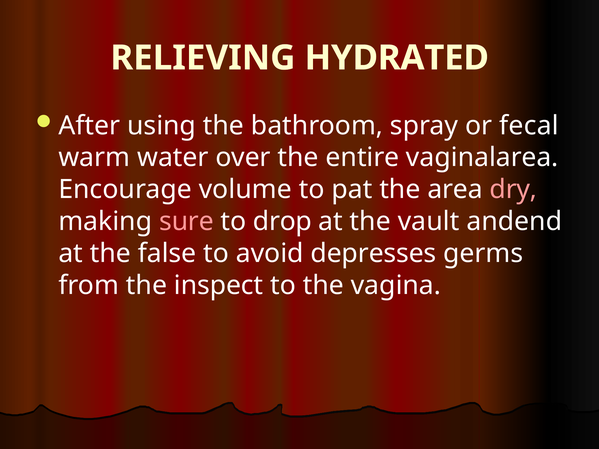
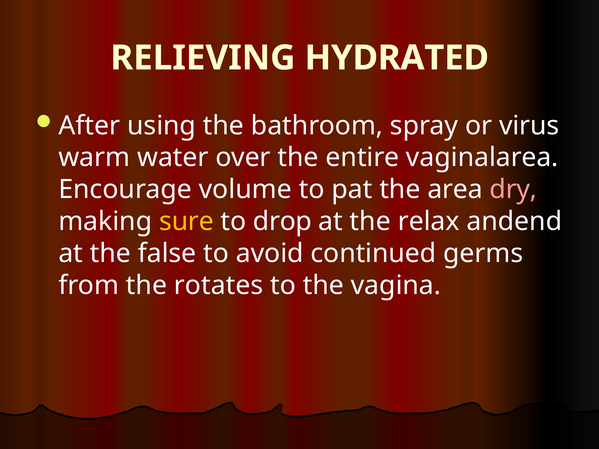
fecal: fecal -> virus (529, 126)
sure colour: pink -> yellow (186, 222)
vault: vault -> relax (429, 222)
depresses: depresses -> continued (373, 253)
inspect: inspect -> rotates (219, 285)
